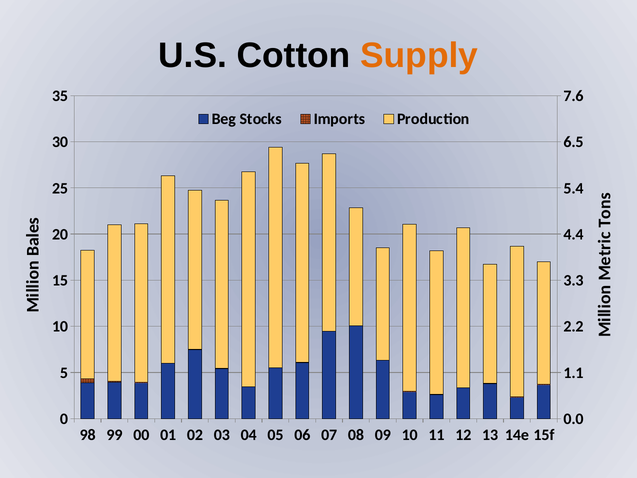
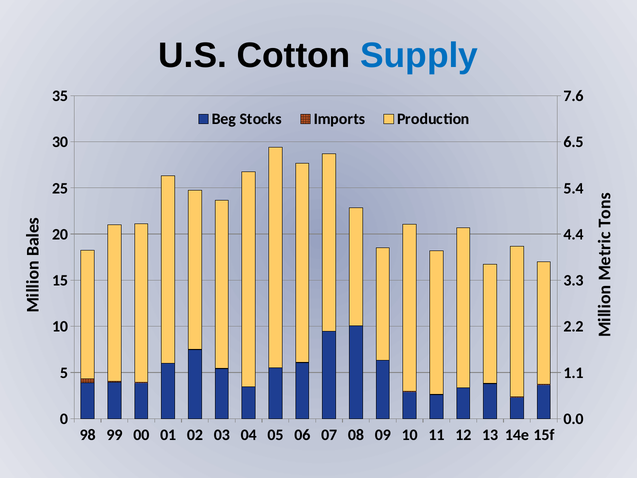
Supply colour: orange -> blue (419, 56)
